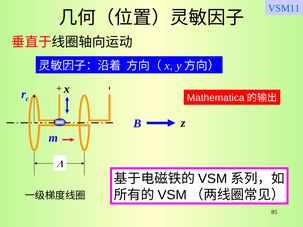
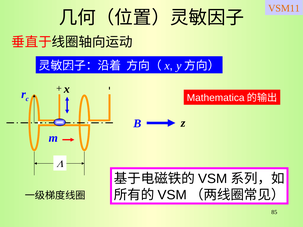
VSM11 colour: blue -> orange (284, 8)
